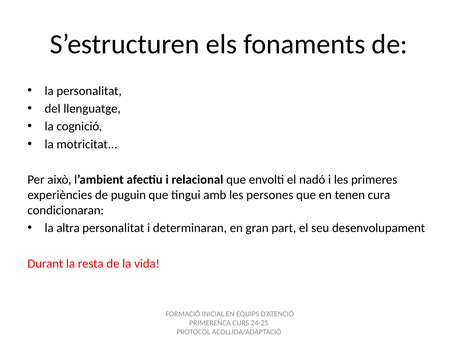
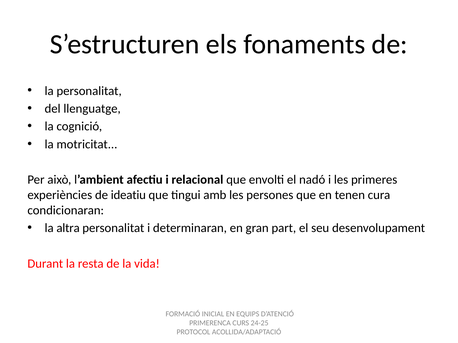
puguin: puguin -> ideatiu (128, 195)
